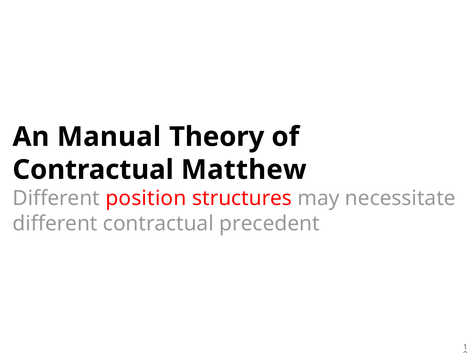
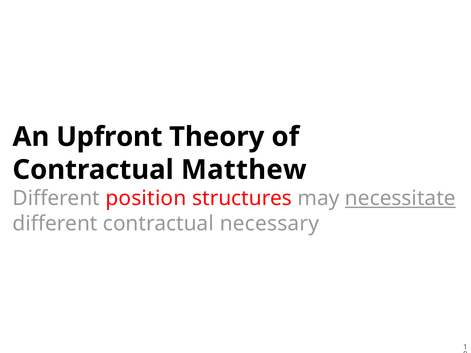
Manual: Manual -> Upfront (109, 137)
necessitate underline: none -> present (400, 198)
precedent: precedent -> necessary (269, 224)
